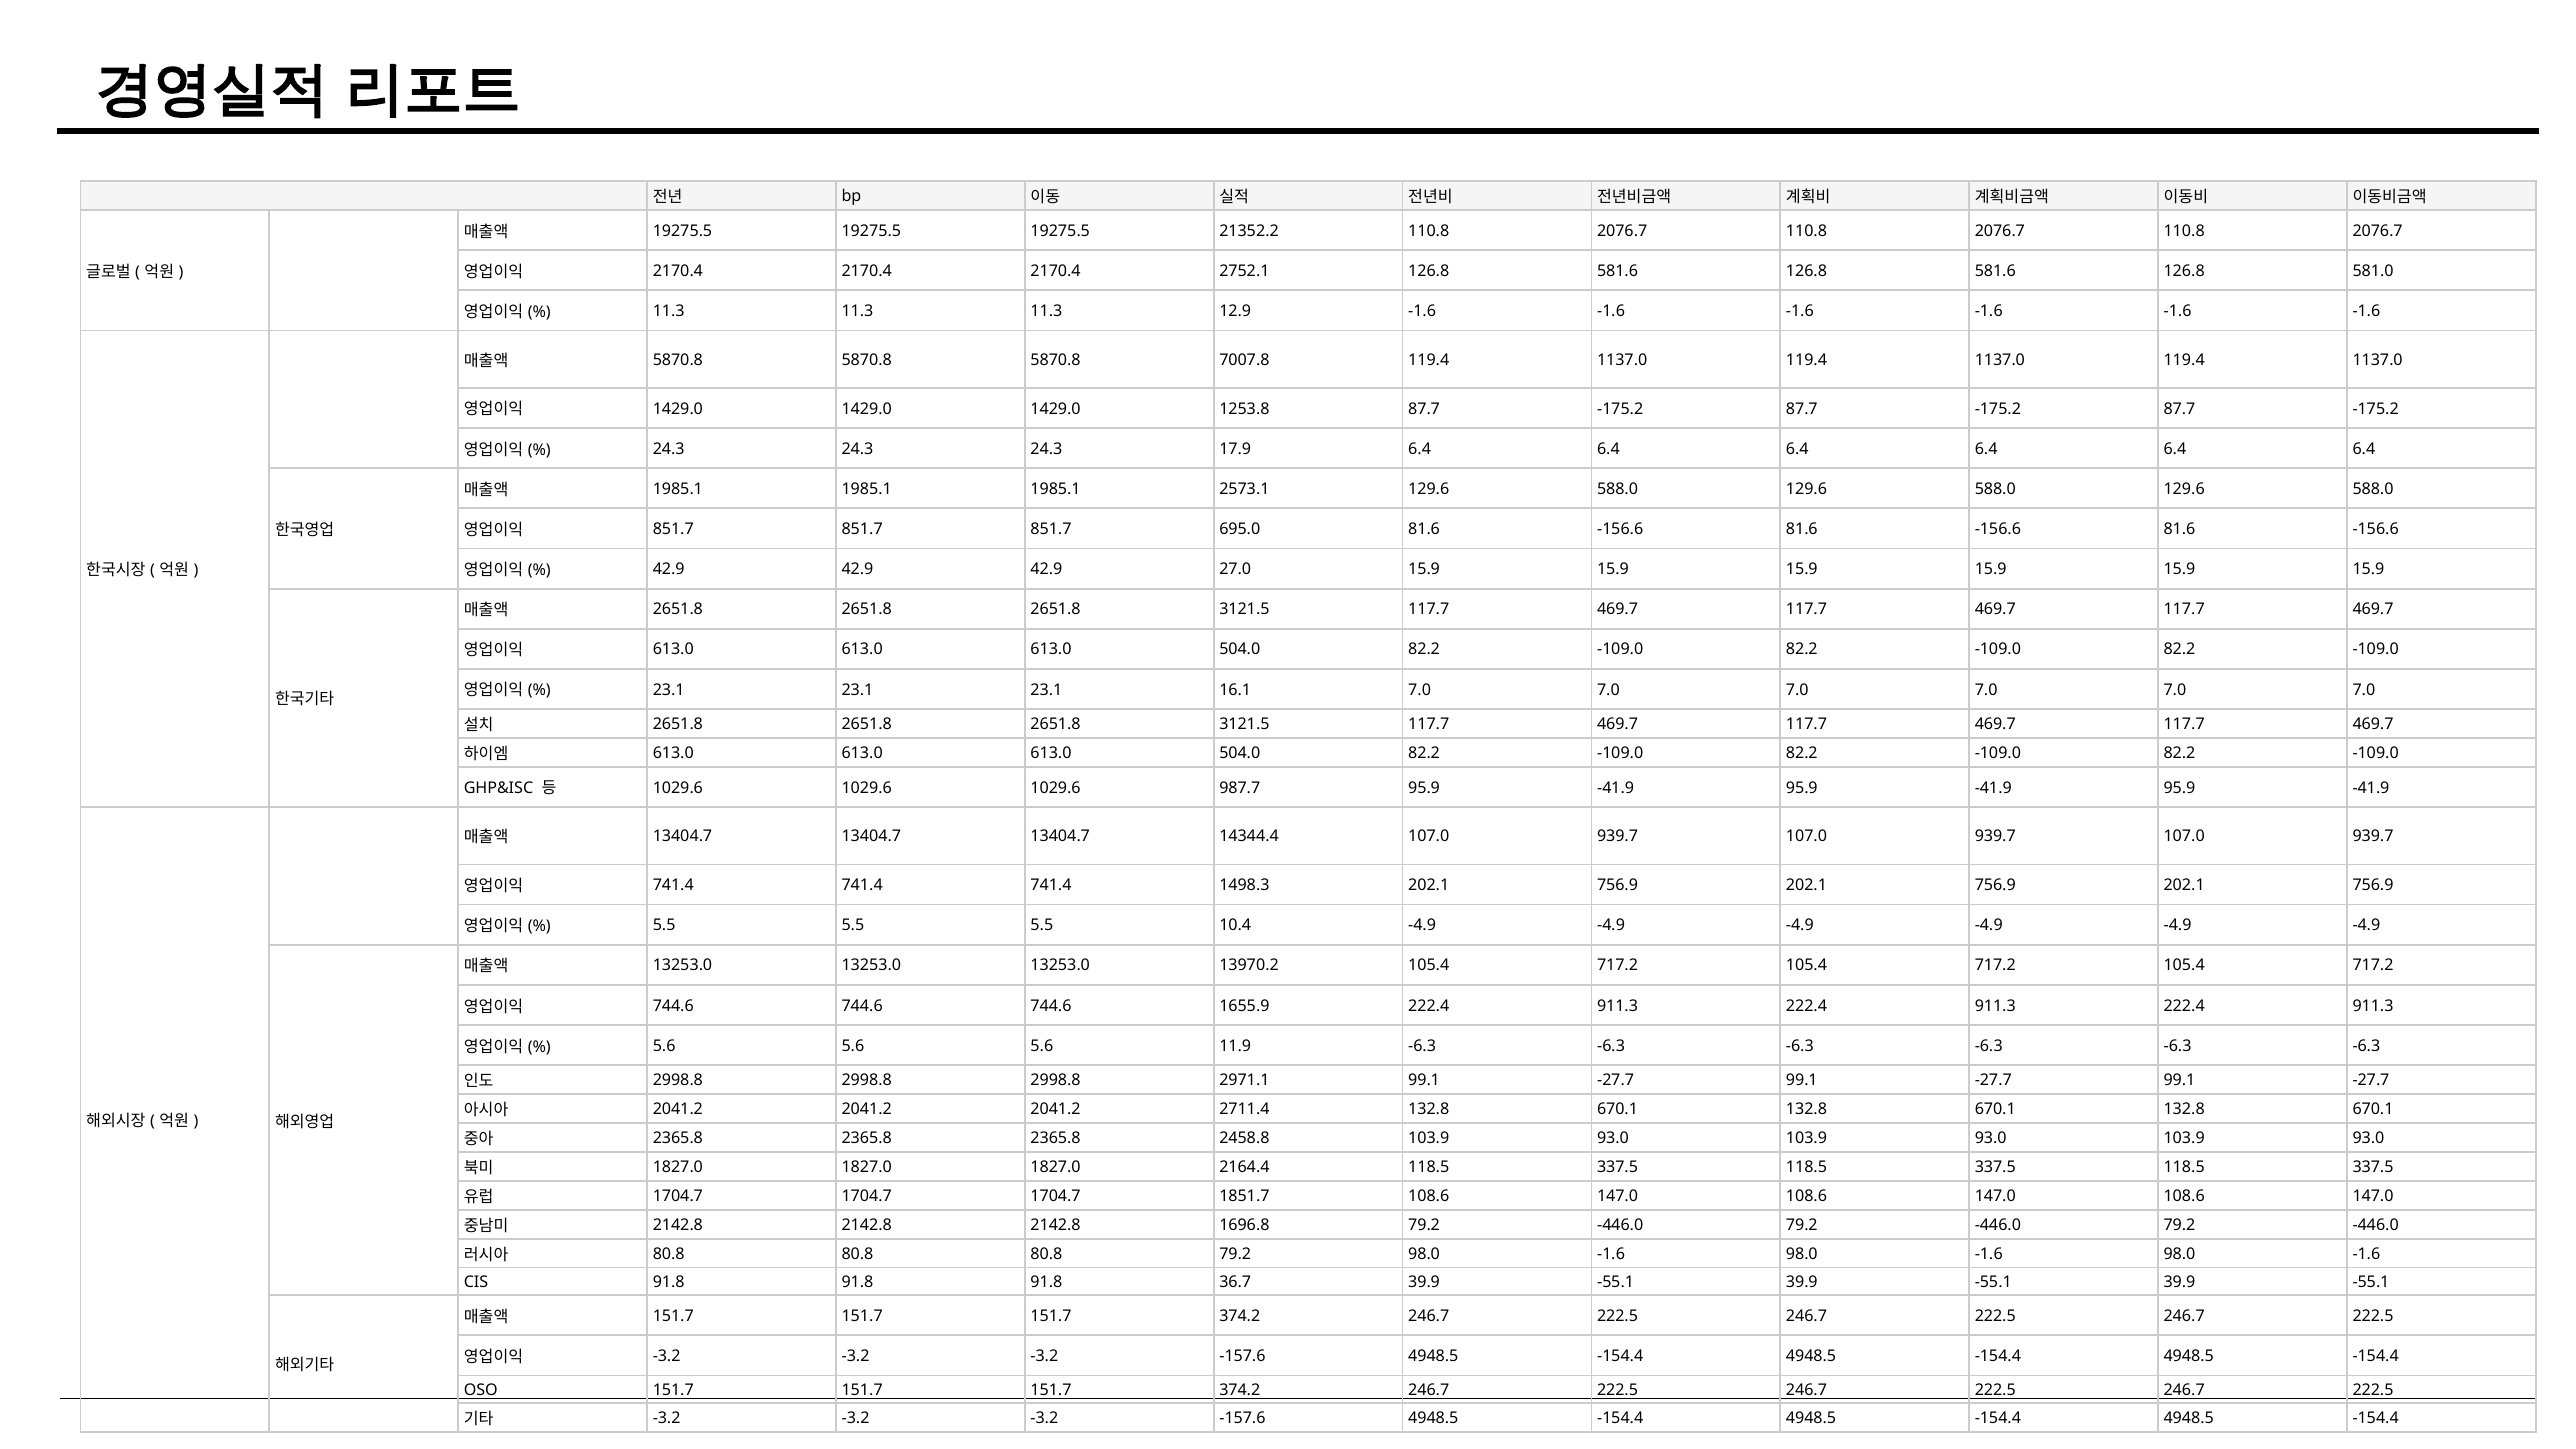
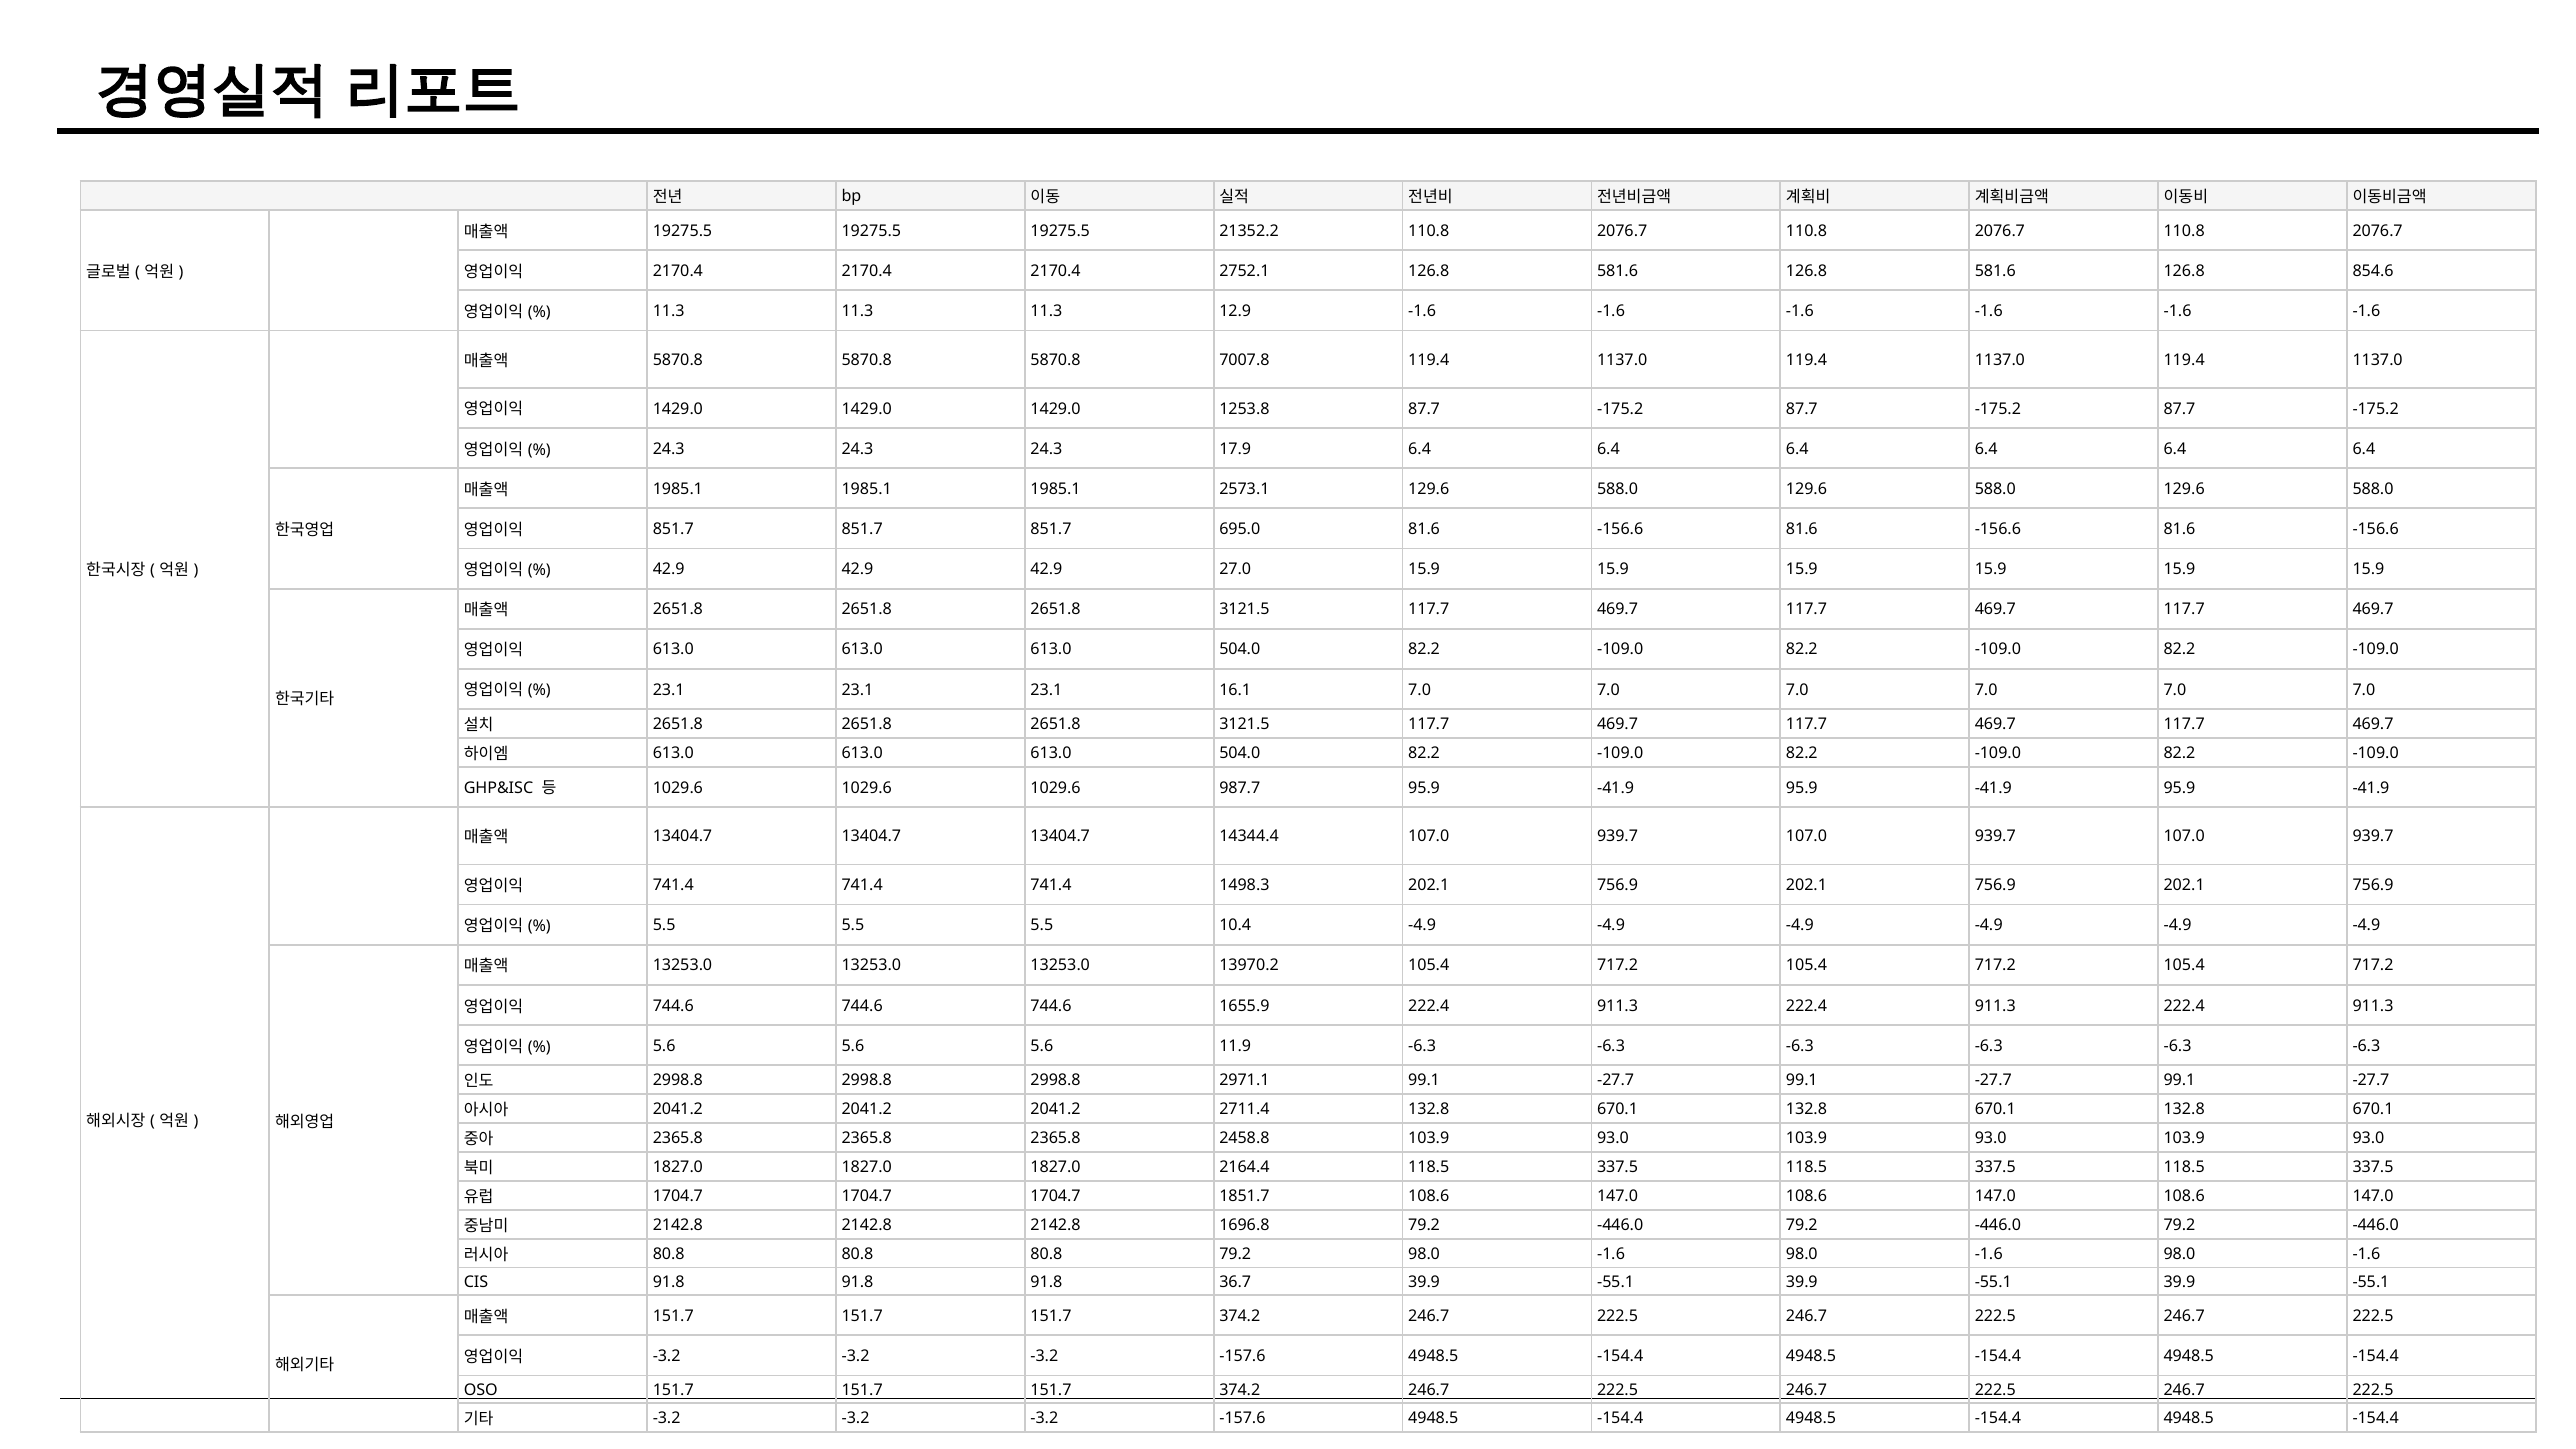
581.0: 581.0 -> 854.6 (2373, 271)
